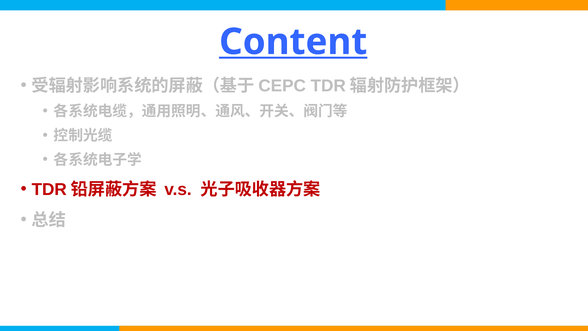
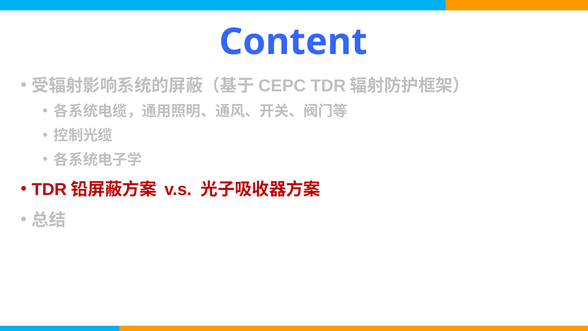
Content underline: present -> none (293, 42)
